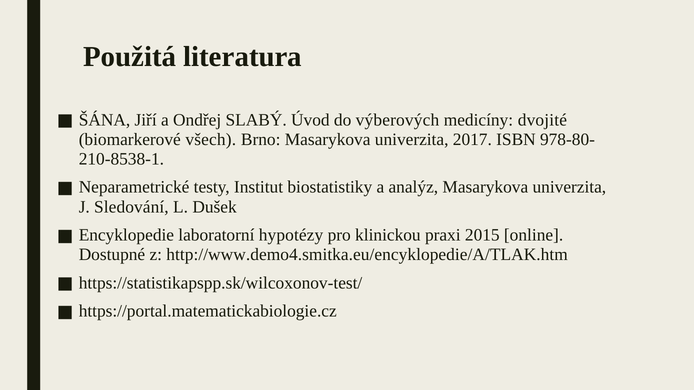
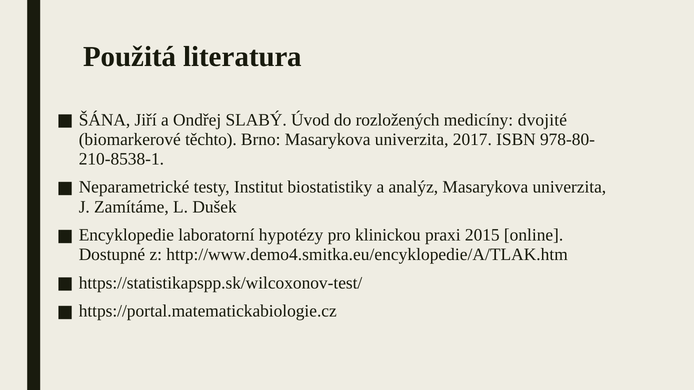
výberových: výberových -> rozložených (398, 120)
všech: všech -> těchto (211, 140)
Sledování: Sledování -> Zamítáme (131, 207)
